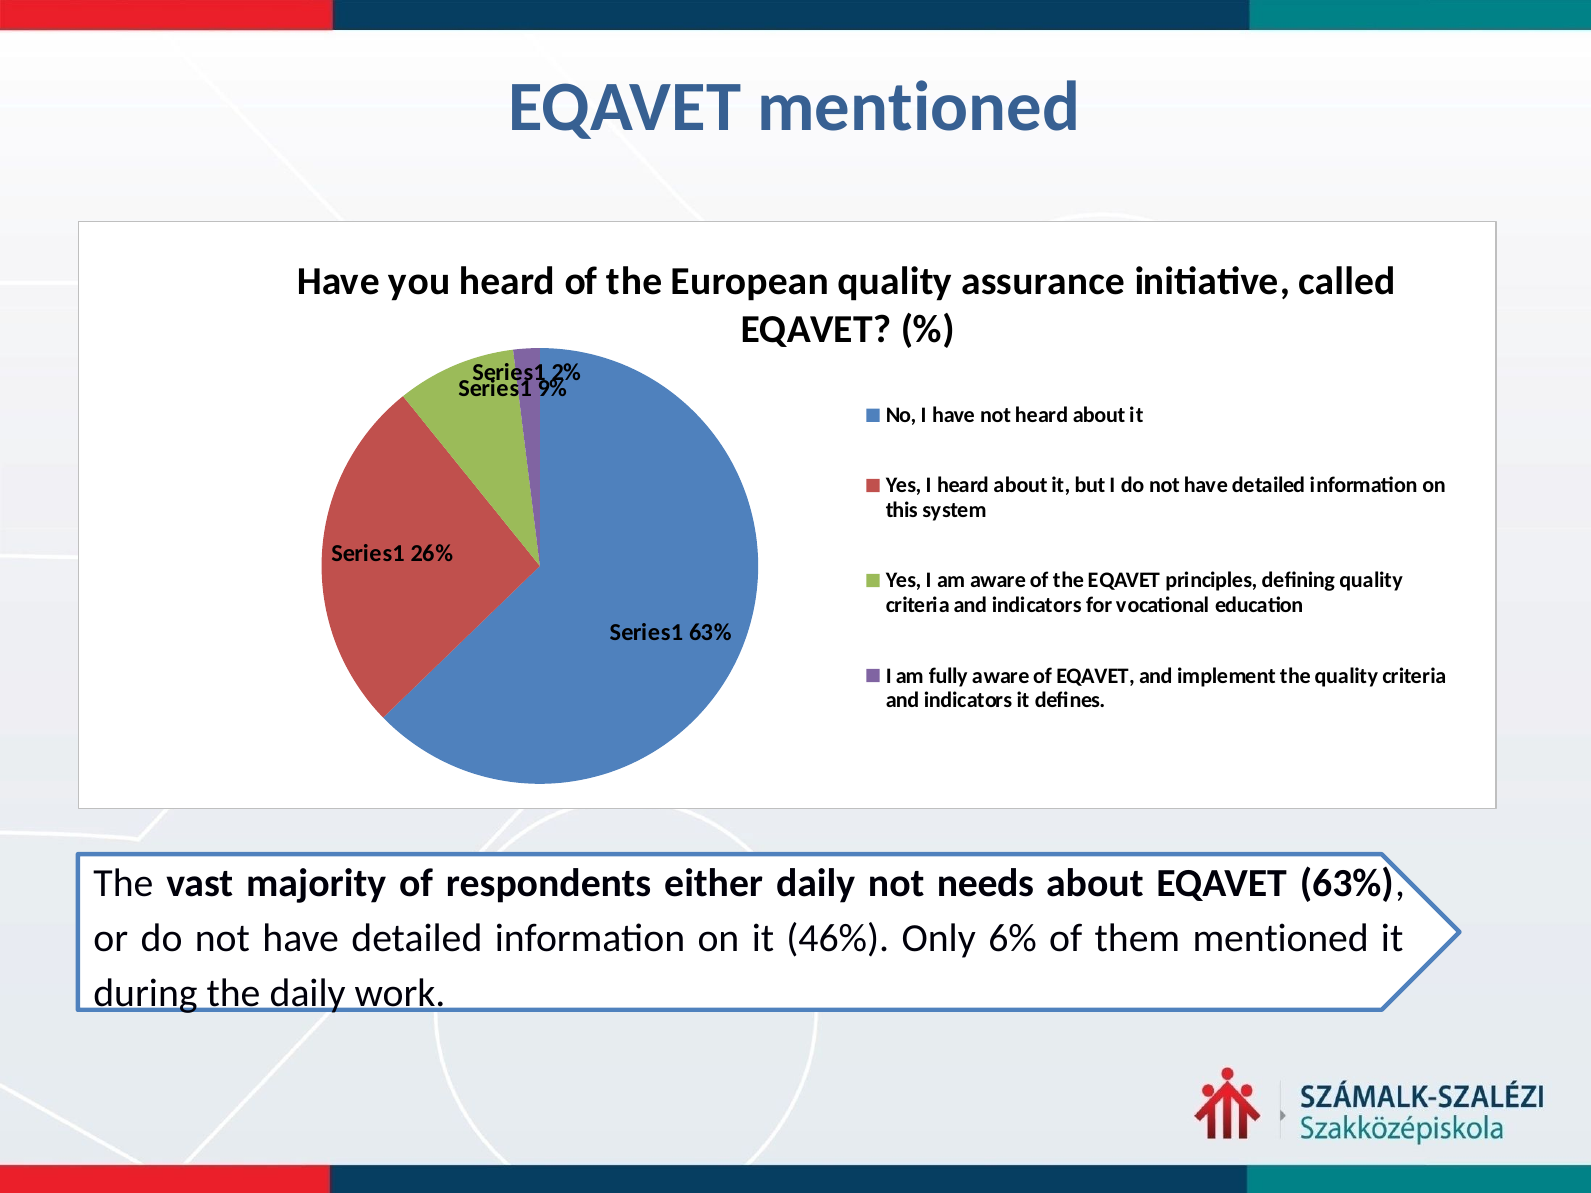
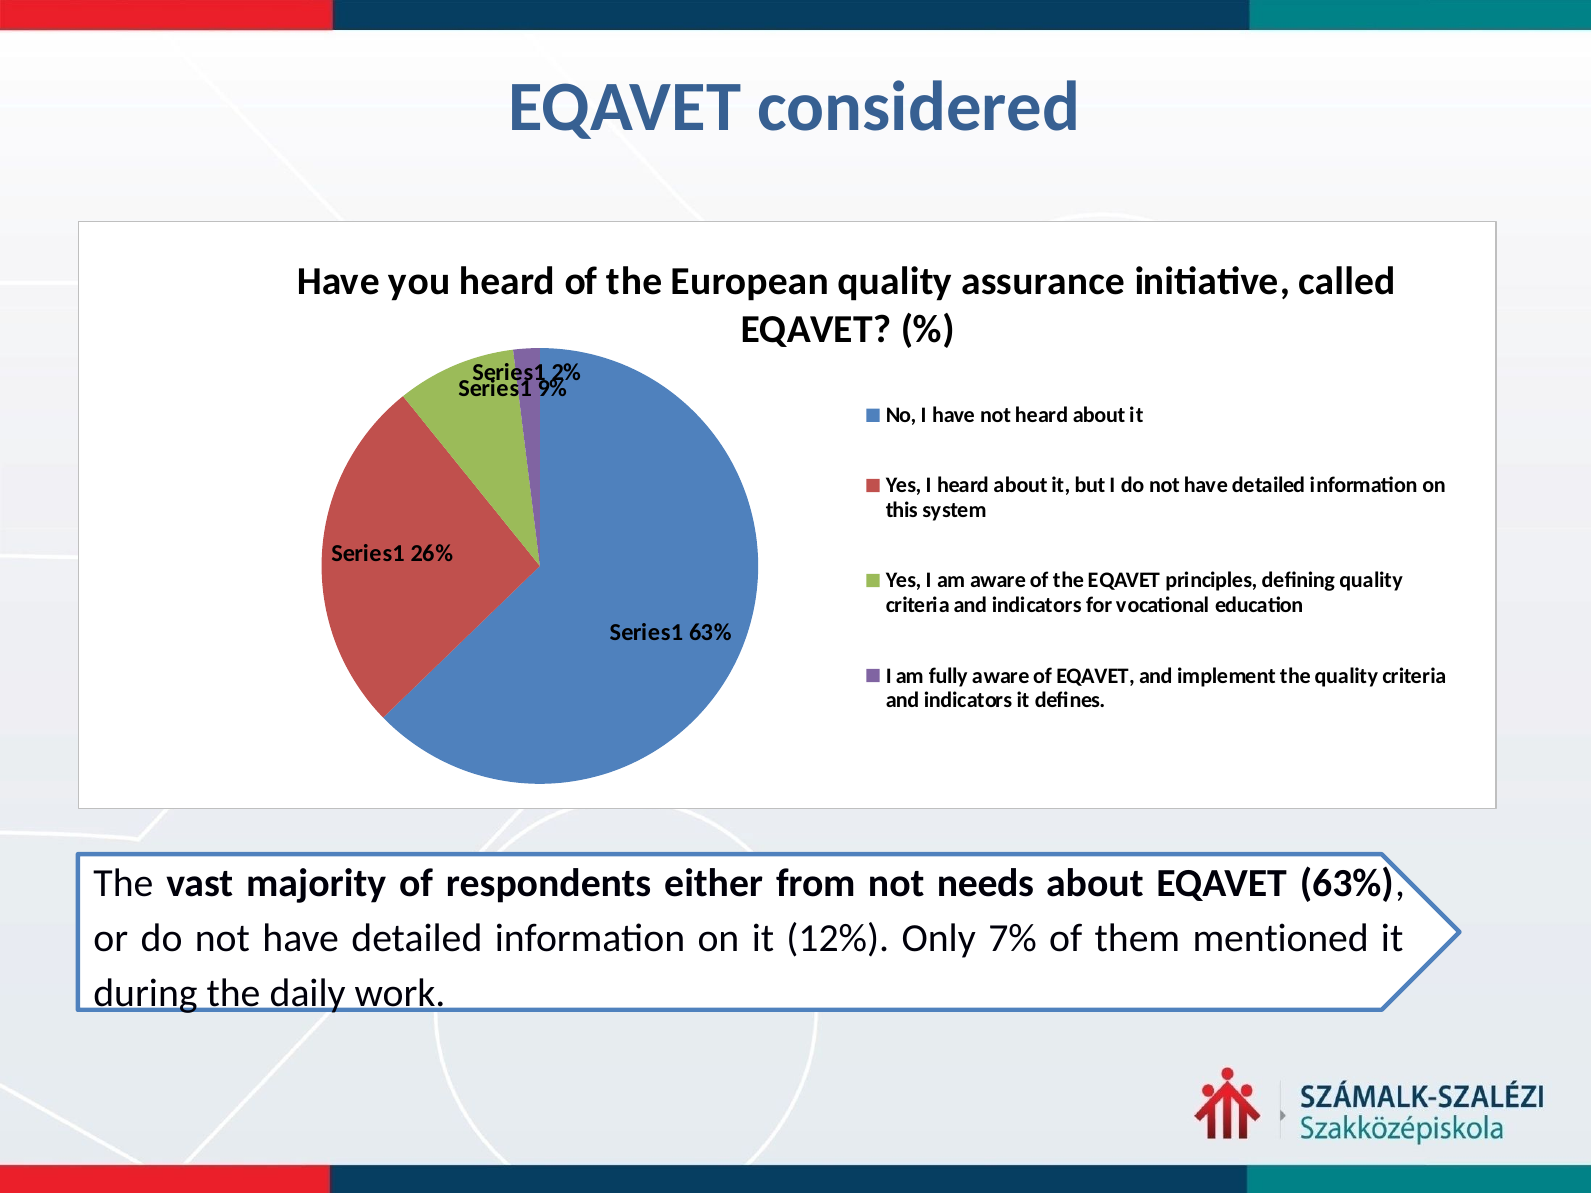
EQAVET mentioned: mentioned -> considered (919, 107)
either daily: daily -> from (816, 884)
46%: 46% -> 12% (838, 939)
6%: 6% -> 7% (1013, 939)
